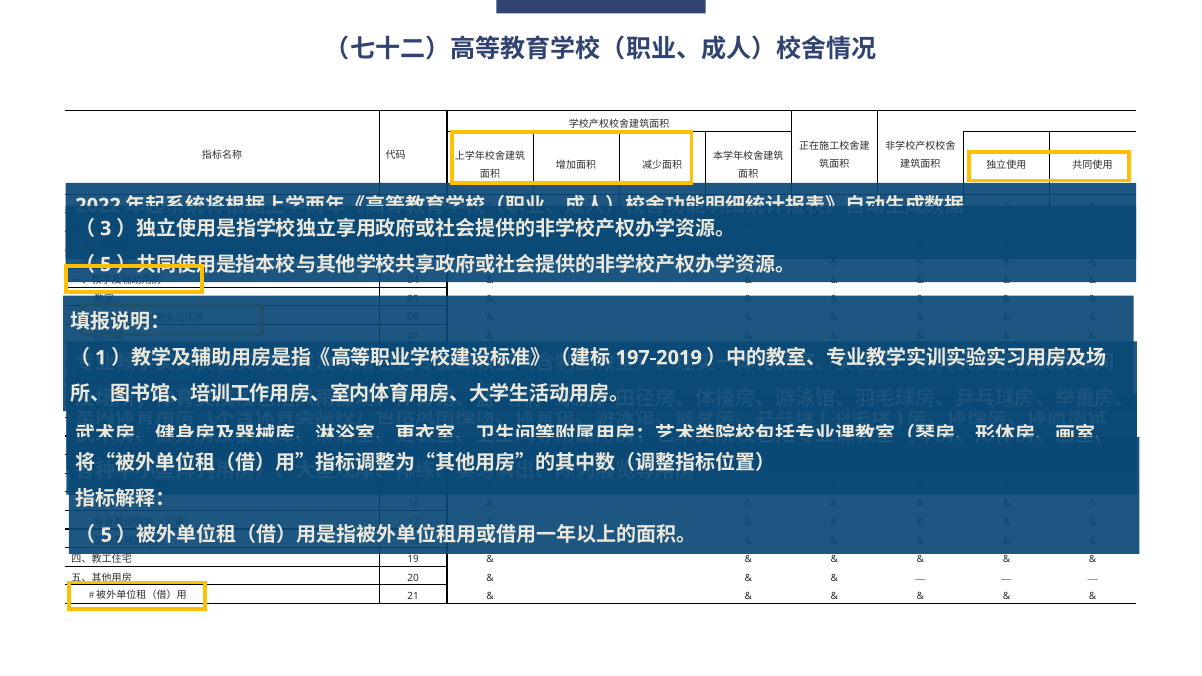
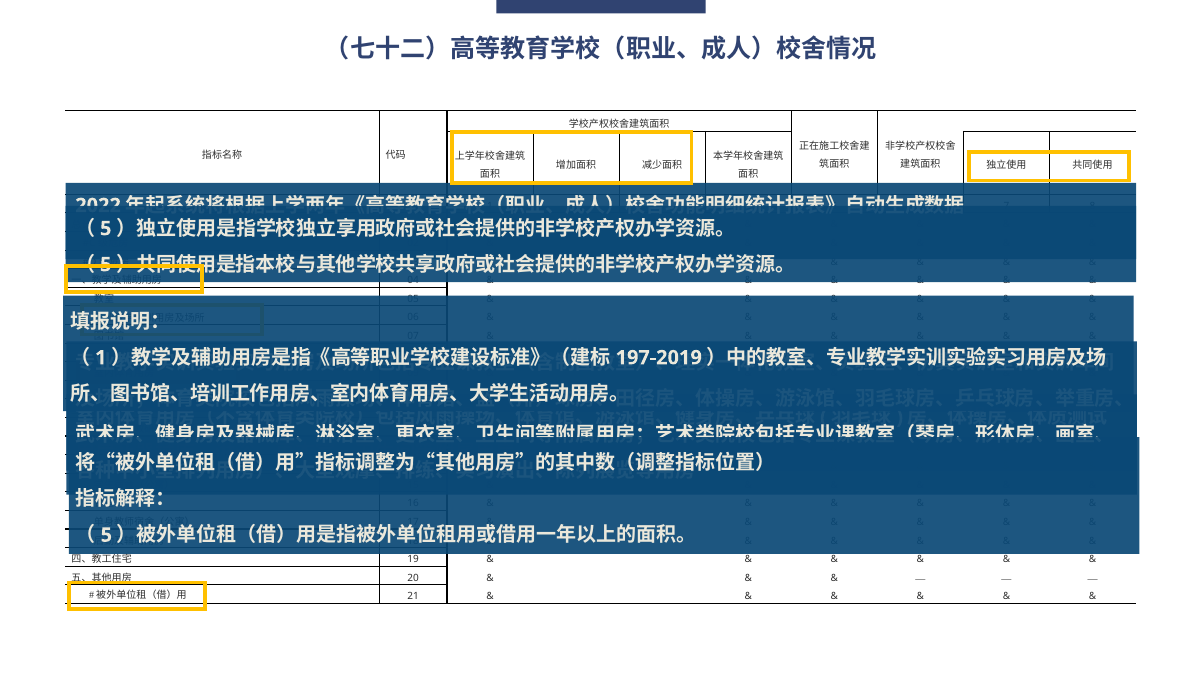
3: 3 -> 5 (106, 229)
